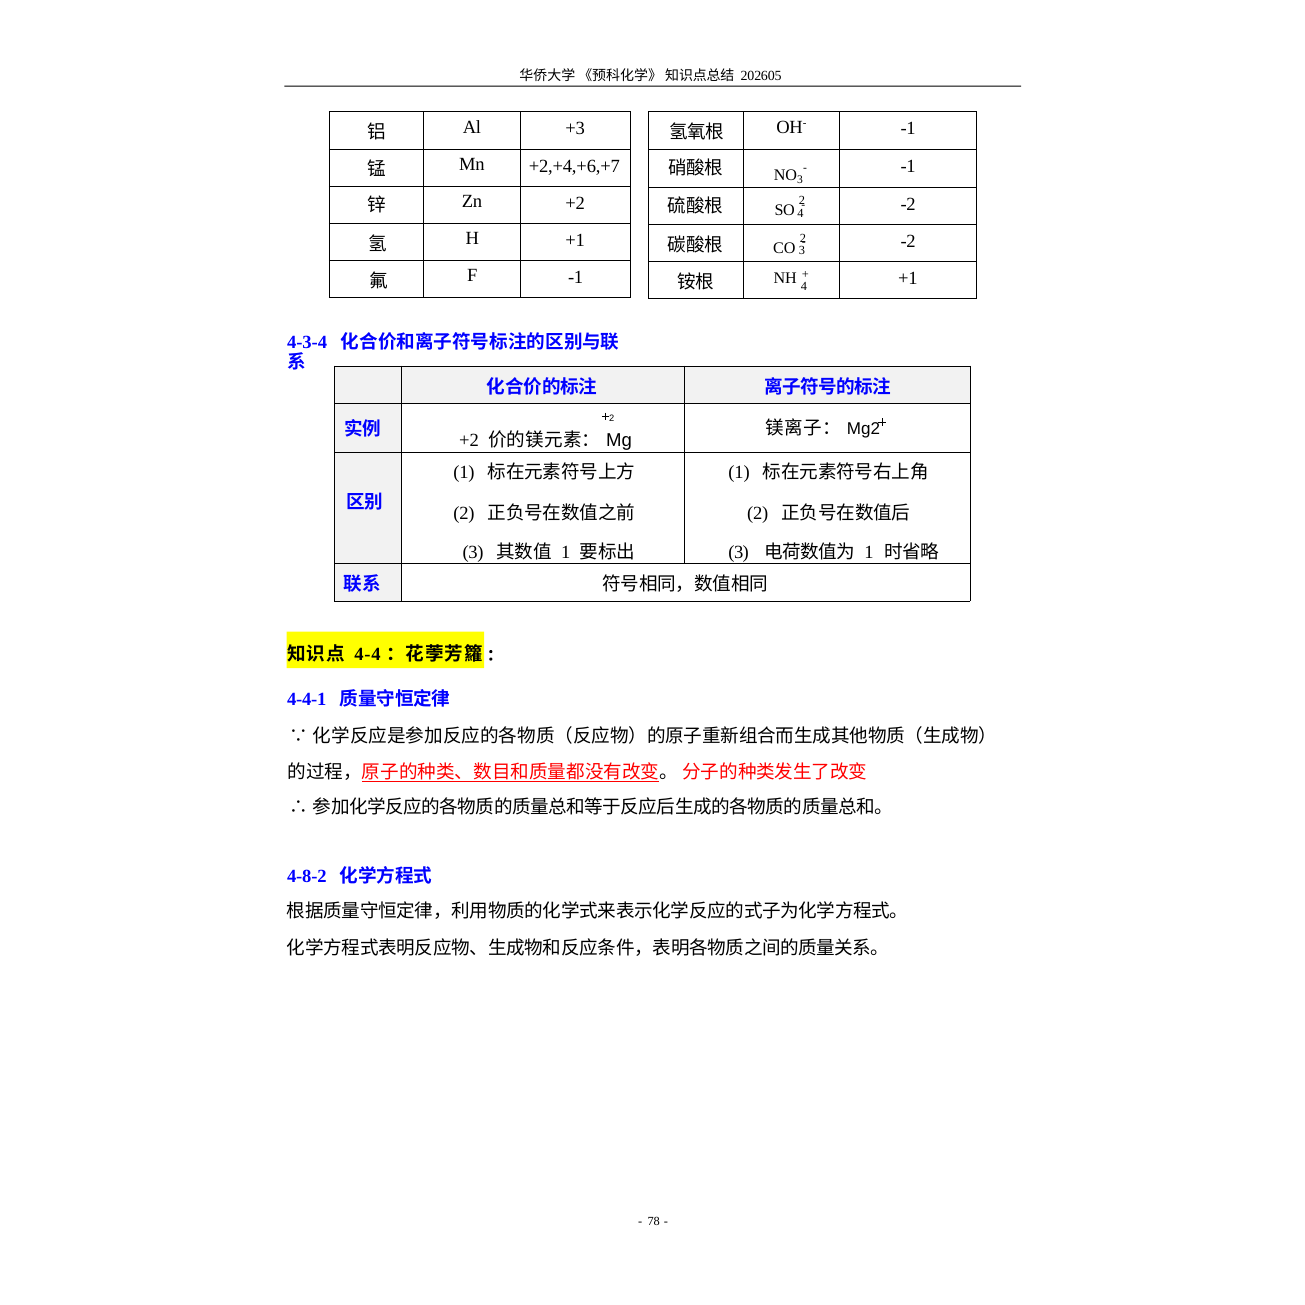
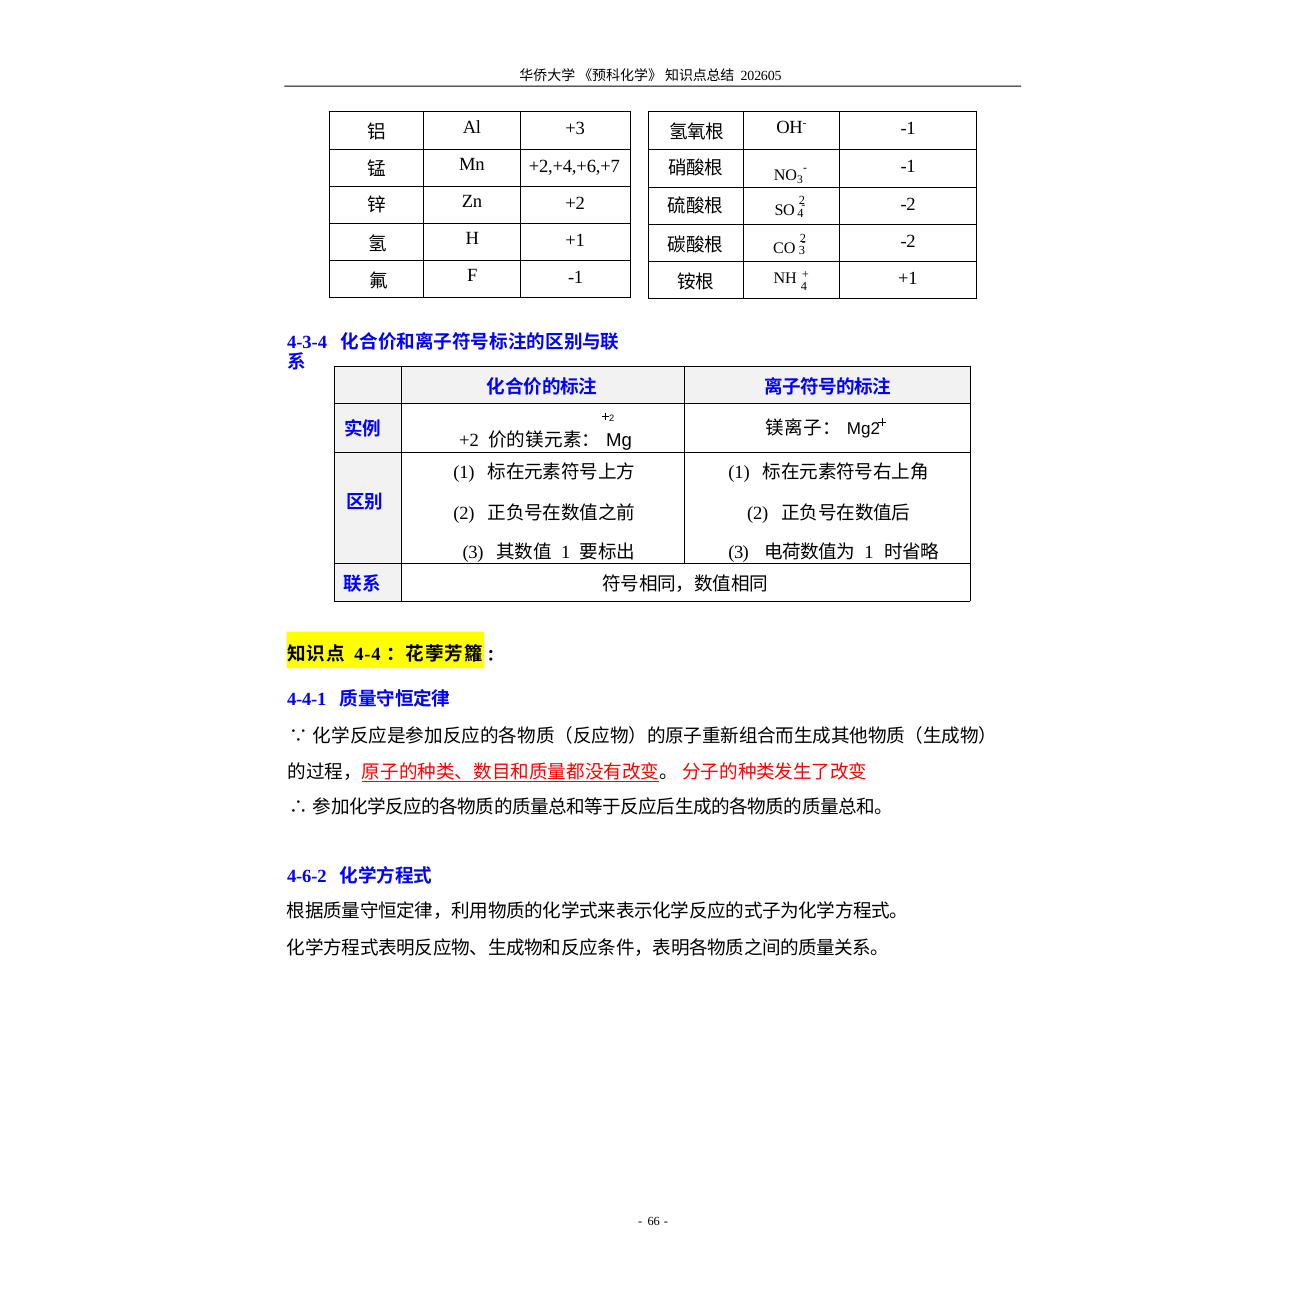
4-8-2: 4-8-2 -> 4-6-2 (307, 876)
78: 78 -> 66 (654, 1222)
